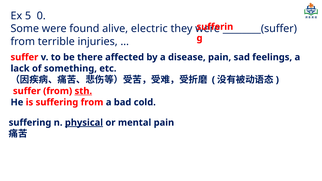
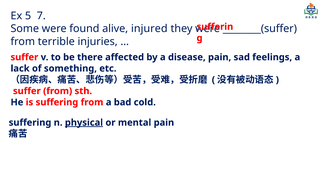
0: 0 -> 7 (41, 16)
electric: electric -> injured (149, 29)
sth underline: present -> none (83, 91)
